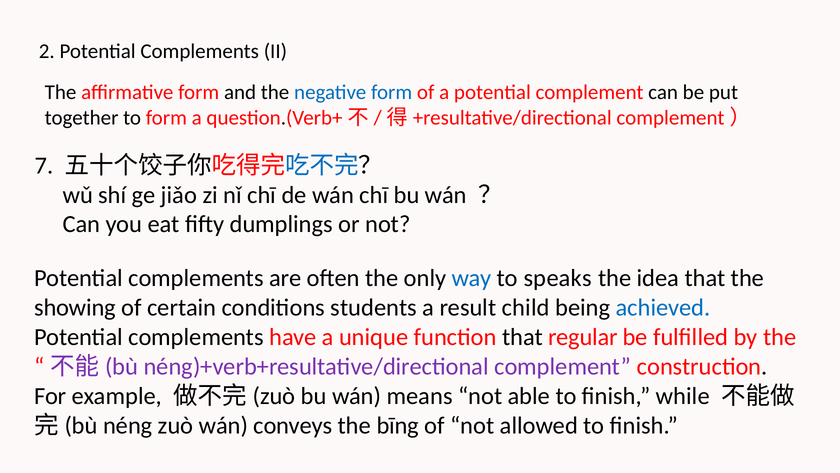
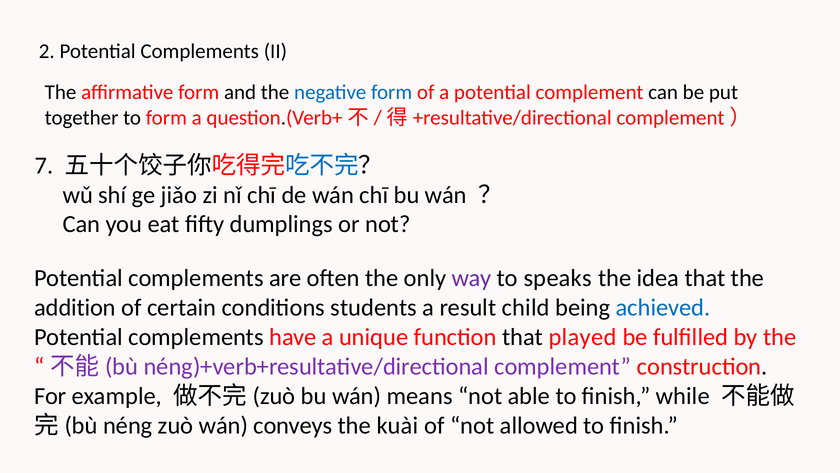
way colour: blue -> purple (472, 278)
showing: showing -> addition (75, 308)
regular: regular -> played (583, 337)
bīng: bīng -> kuài (398, 425)
